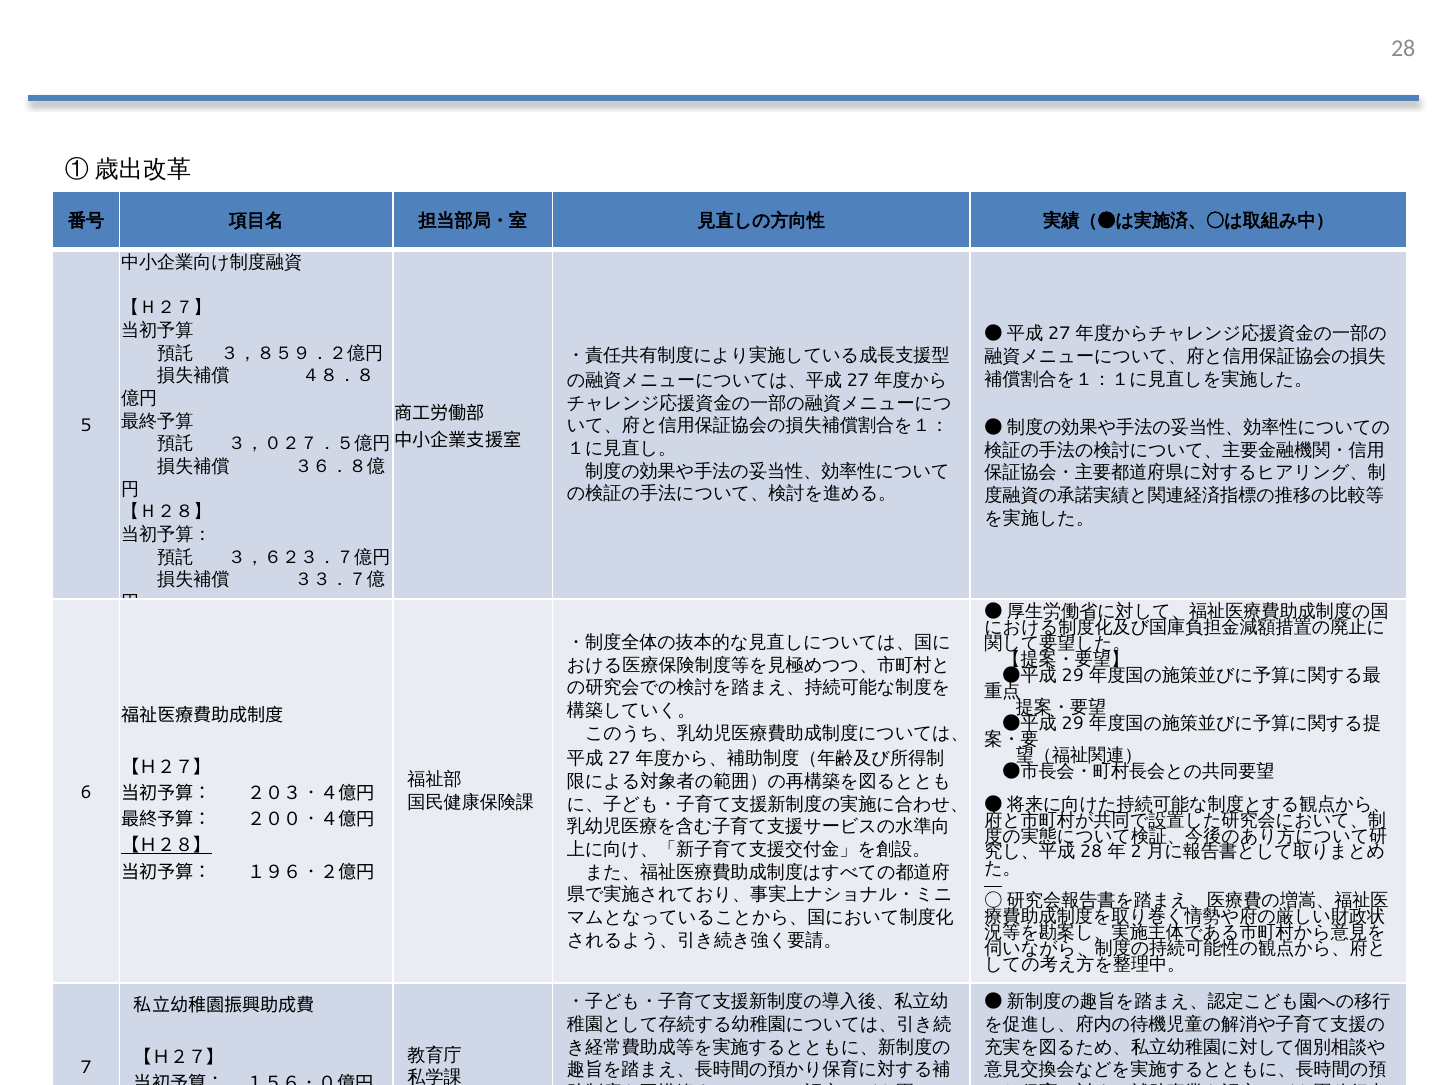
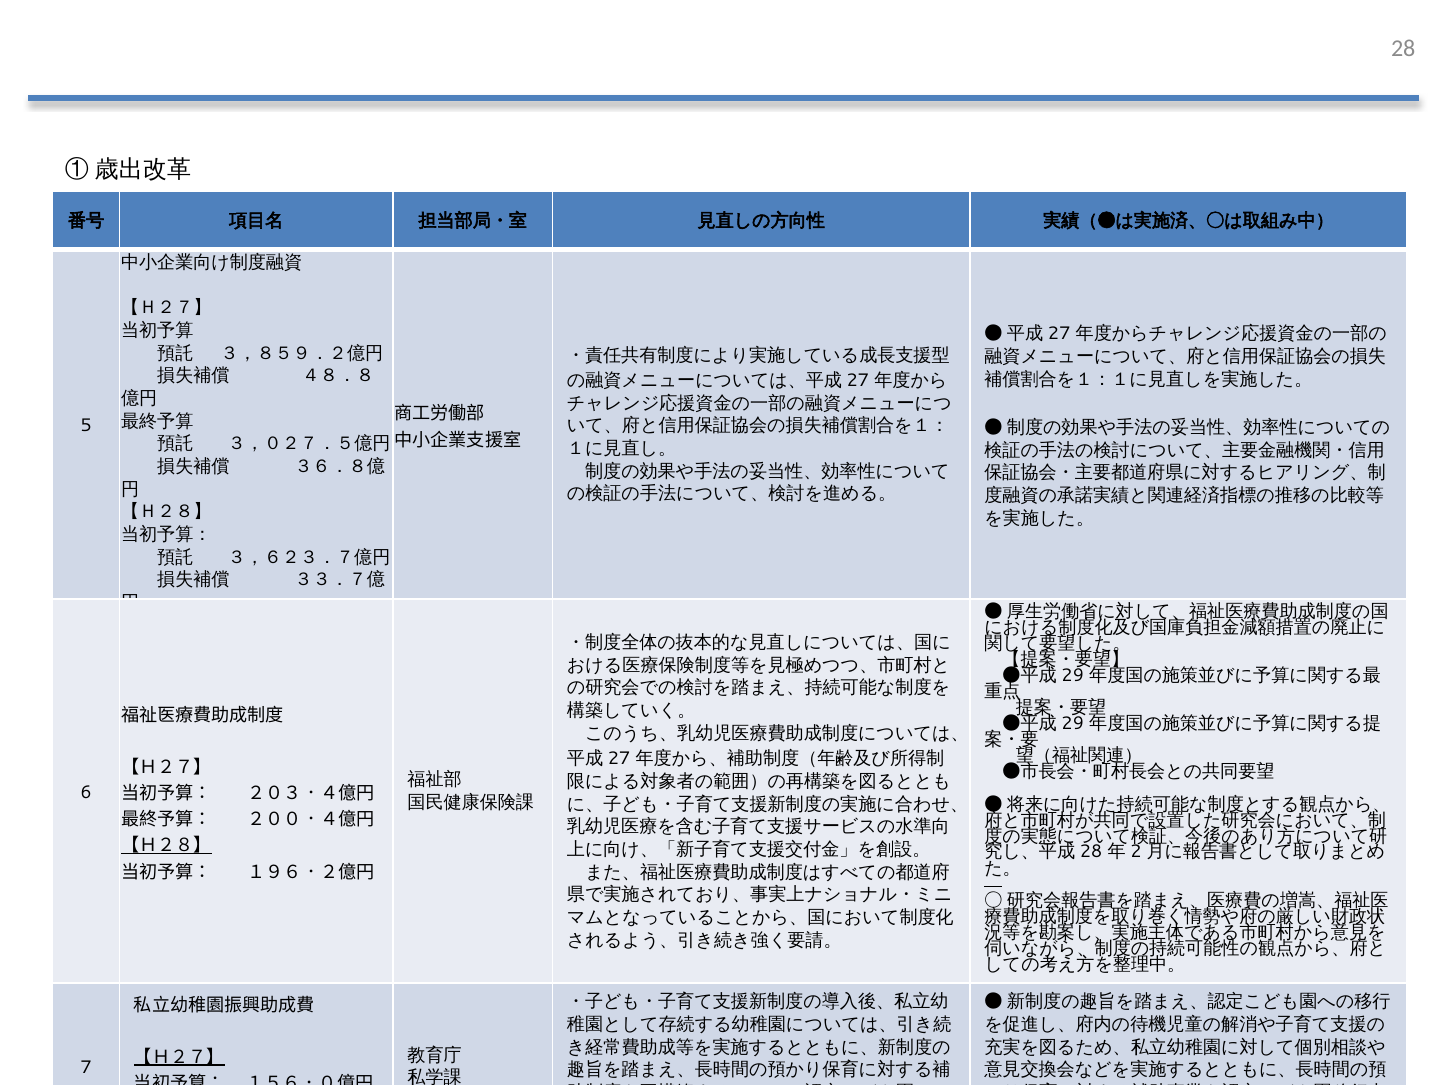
【Ｈ２７】 underline: none -> present (179, 1057)
